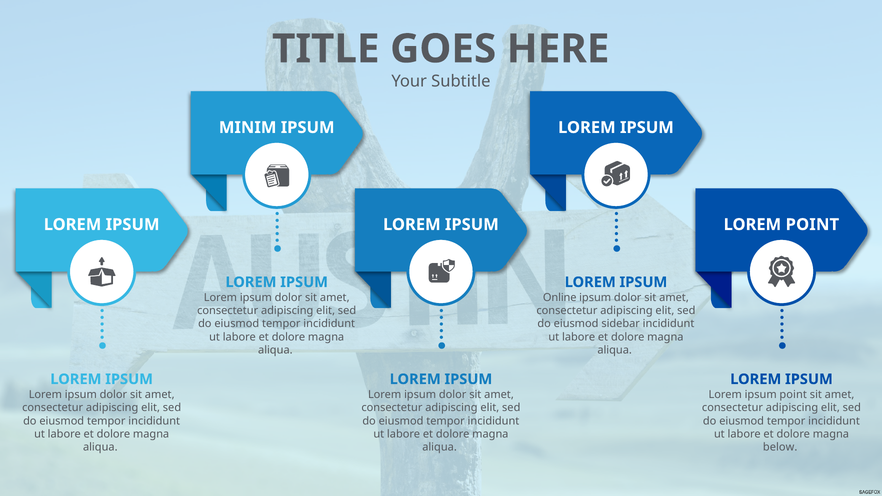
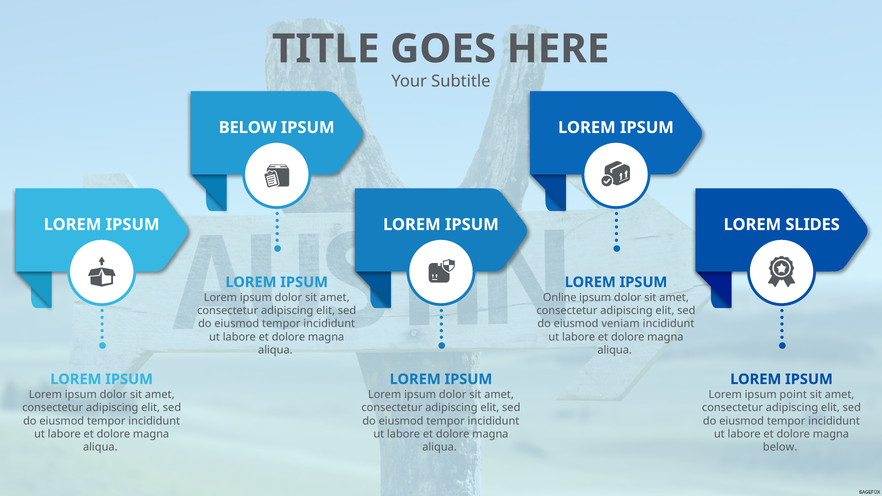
MINIM: MINIM -> BELOW (248, 128)
LOREM POINT: POINT -> SLIDES (813, 225)
sidebar: sidebar -> veniam (621, 324)
